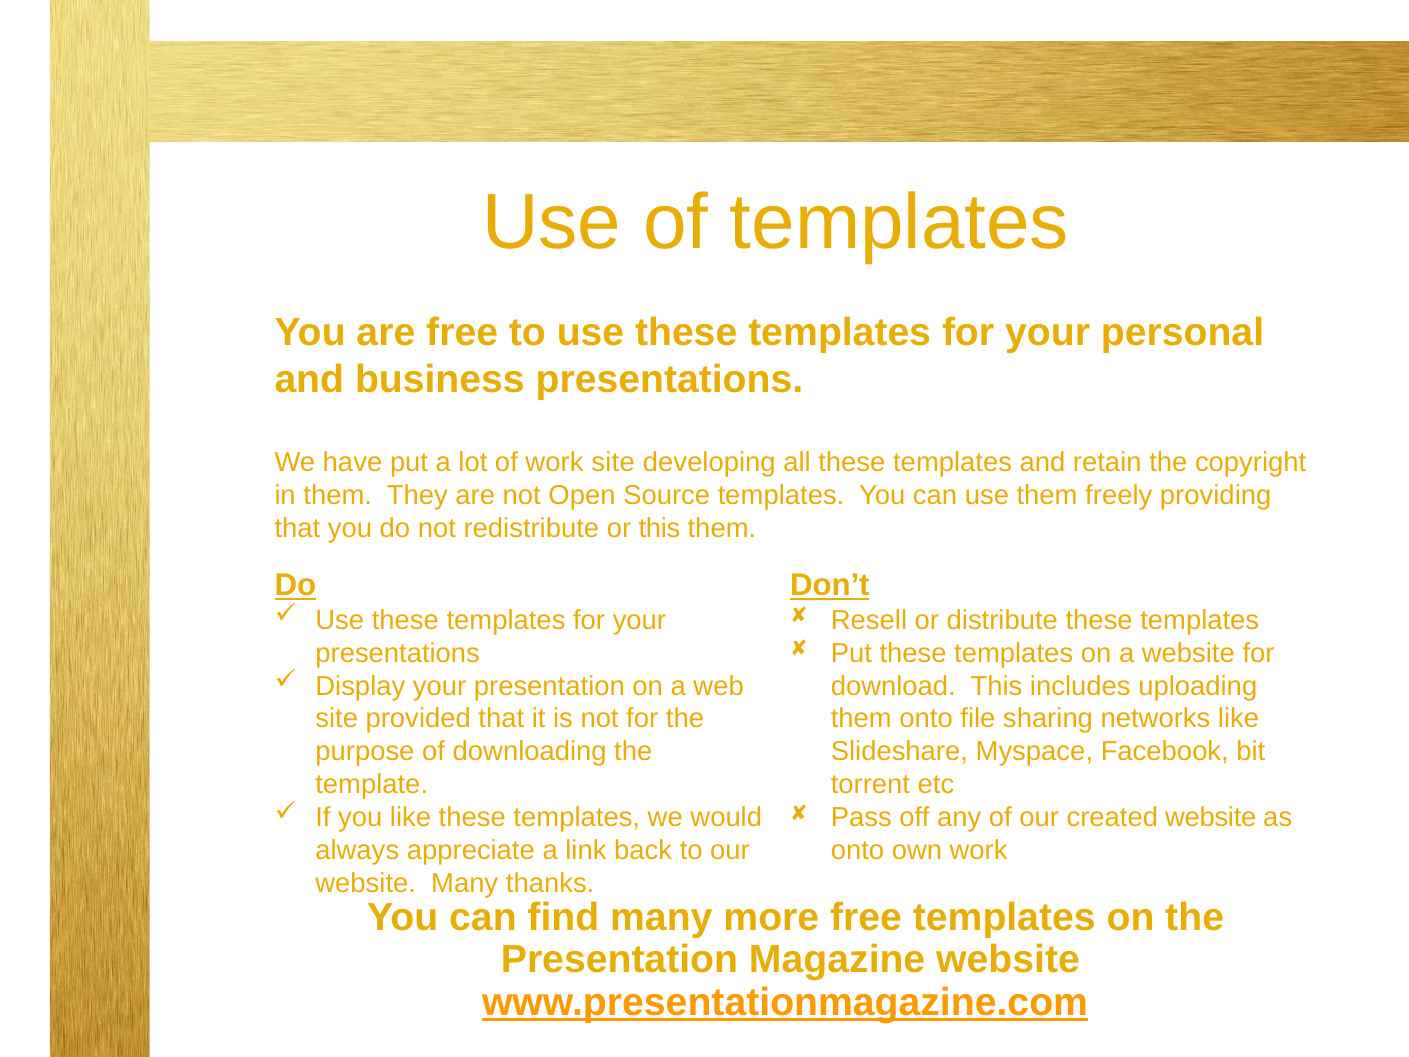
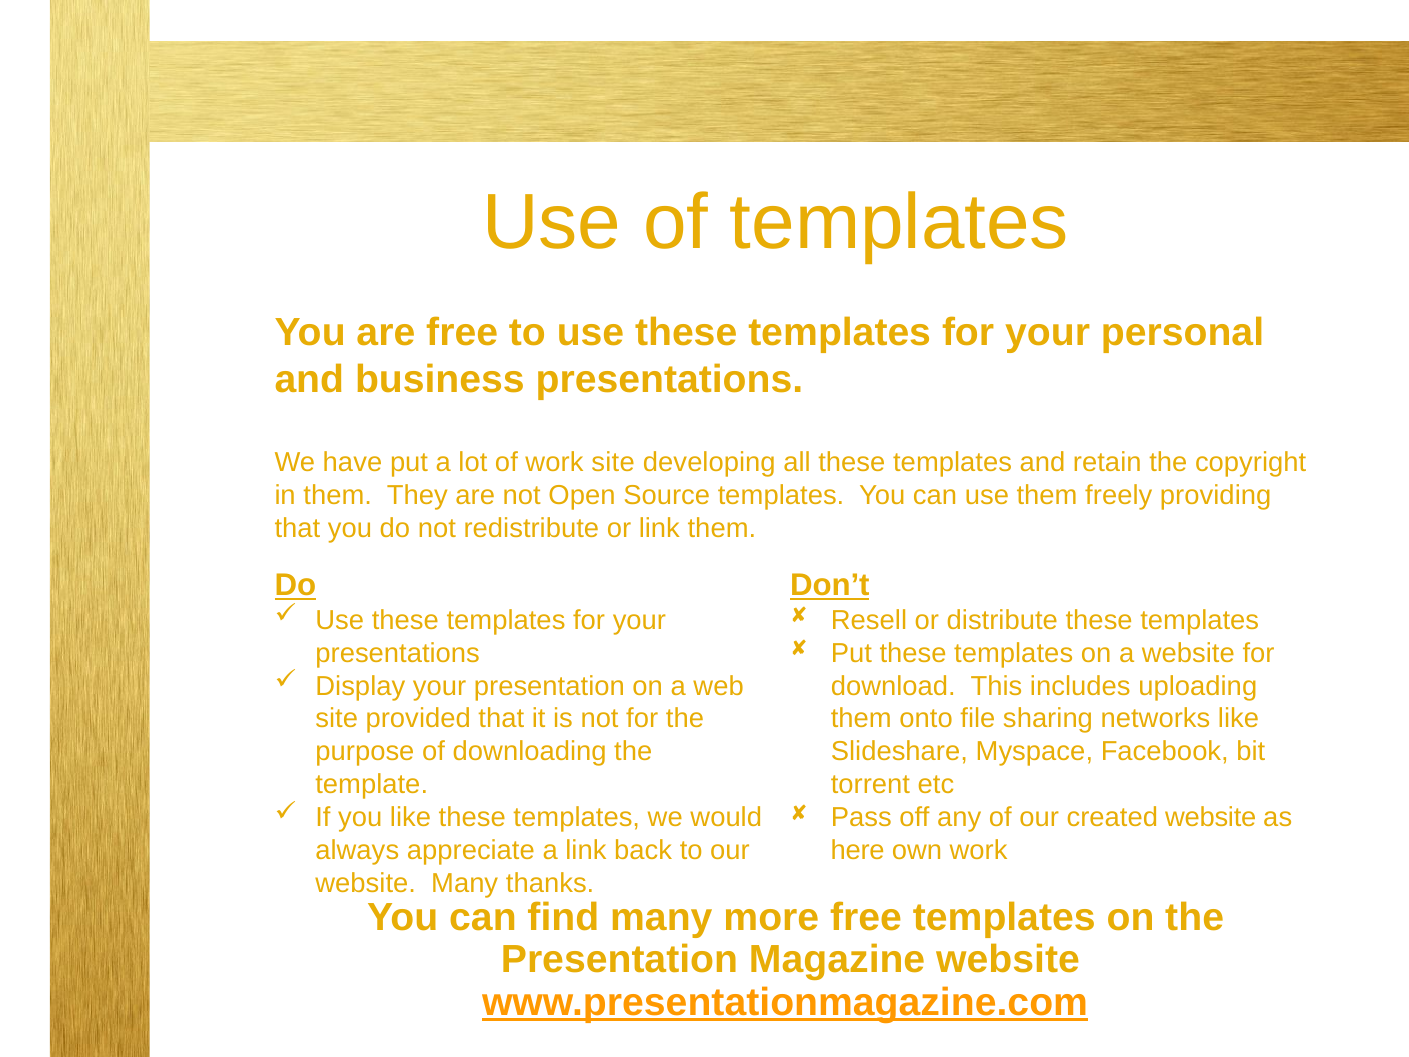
or this: this -> link (659, 528)
onto: onto -> here (858, 850)
